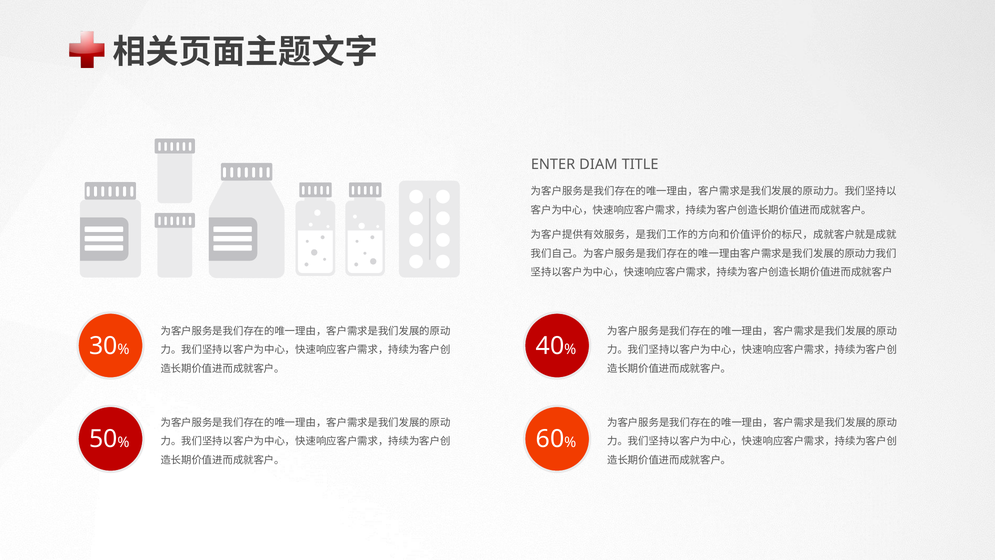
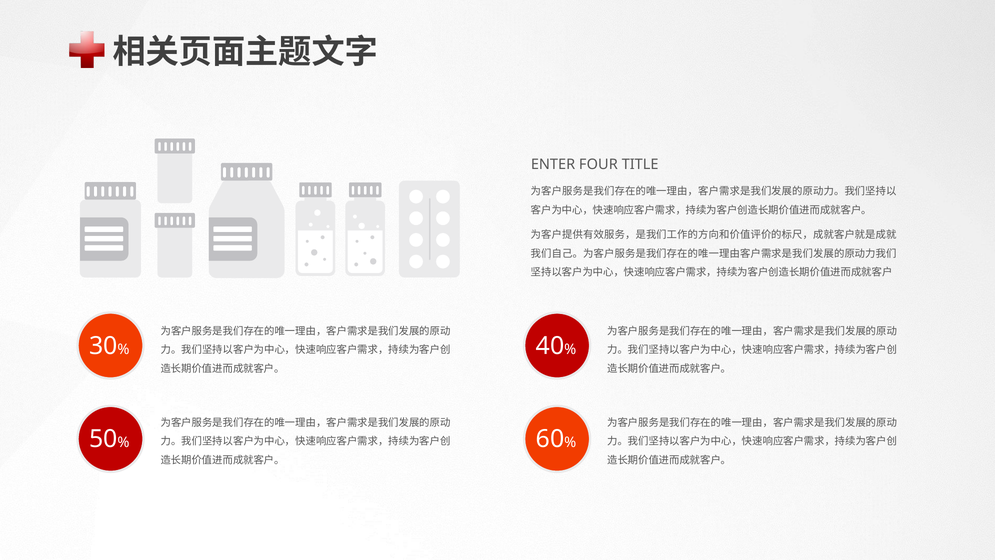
DIAM: DIAM -> FOUR (598, 164)
